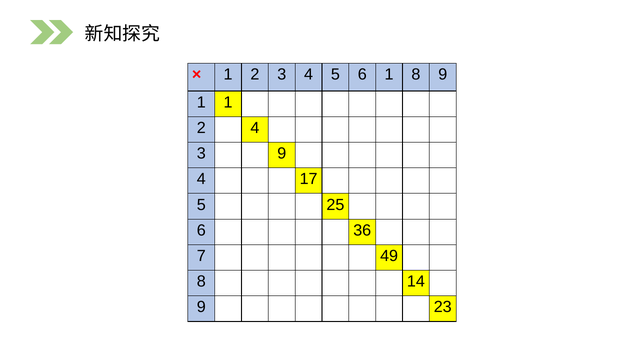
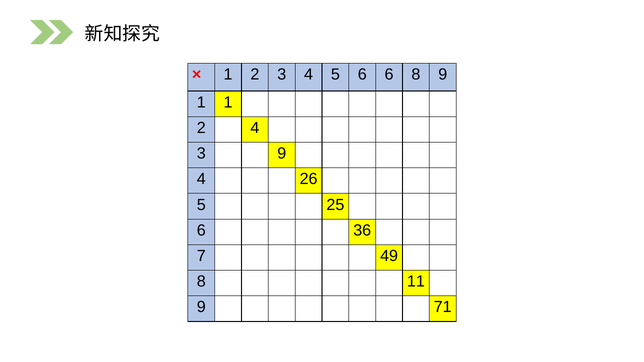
6 1: 1 -> 6 (389, 75)
17: 17 -> 26 (309, 179)
14: 14 -> 11 (416, 282)
23: 23 -> 71 (443, 307)
